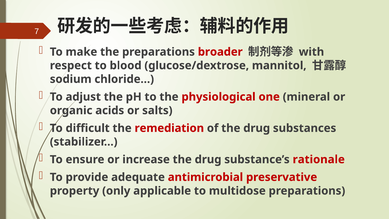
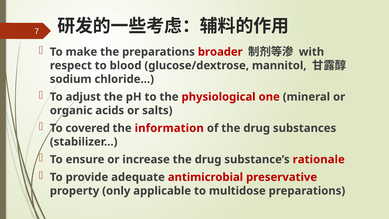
difficult: difficult -> covered (88, 128)
remediation: remediation -> information (169, 128)
